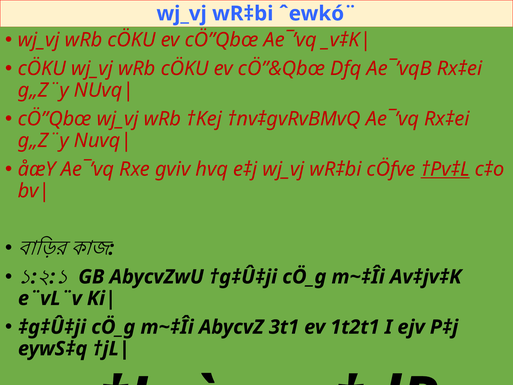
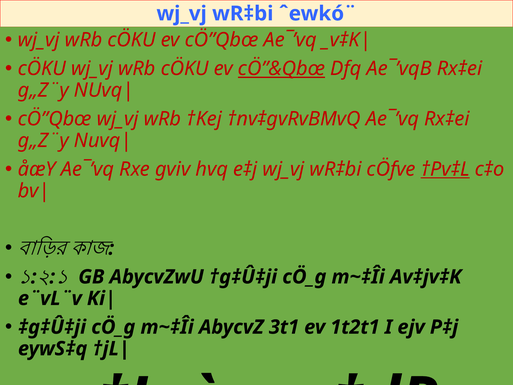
cÖ”&Qbœ underline: none -> present (282, 69)
